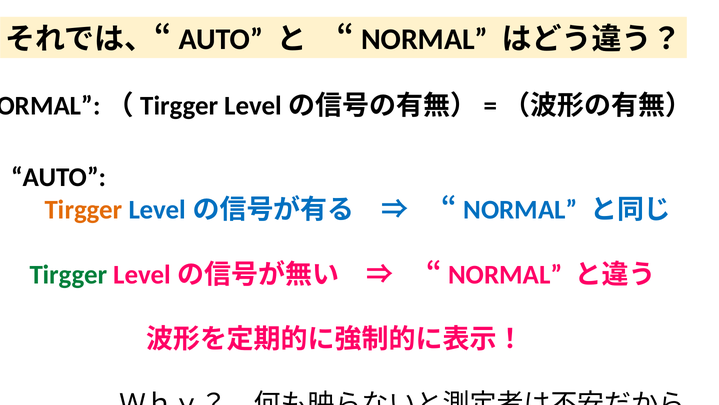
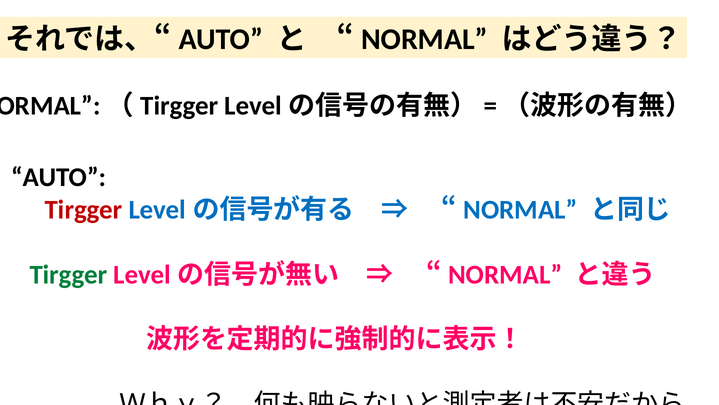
Tirgger colour: orange -> red (84, 210)
